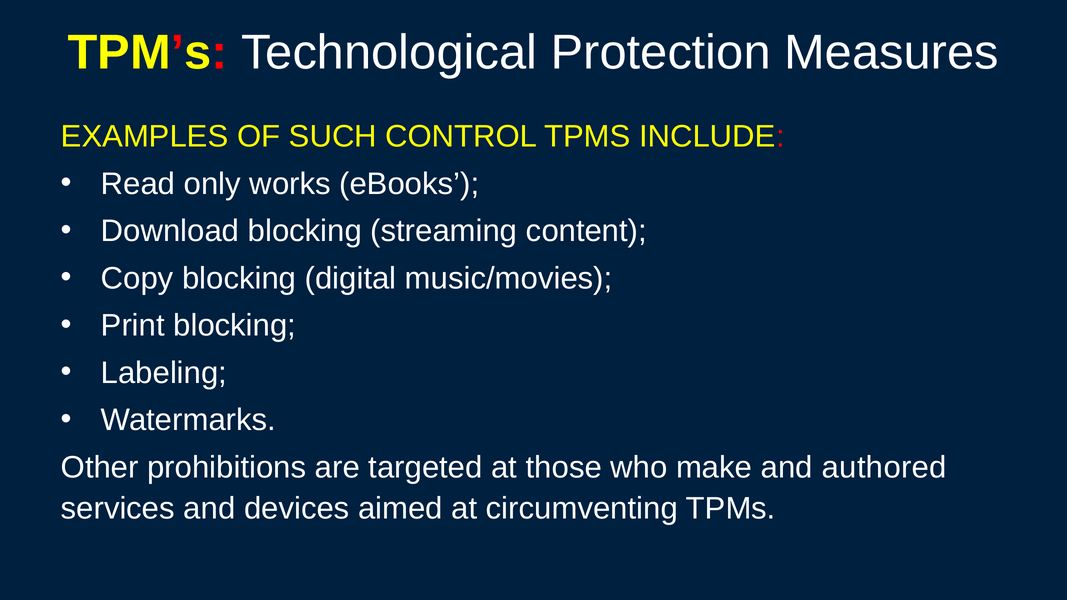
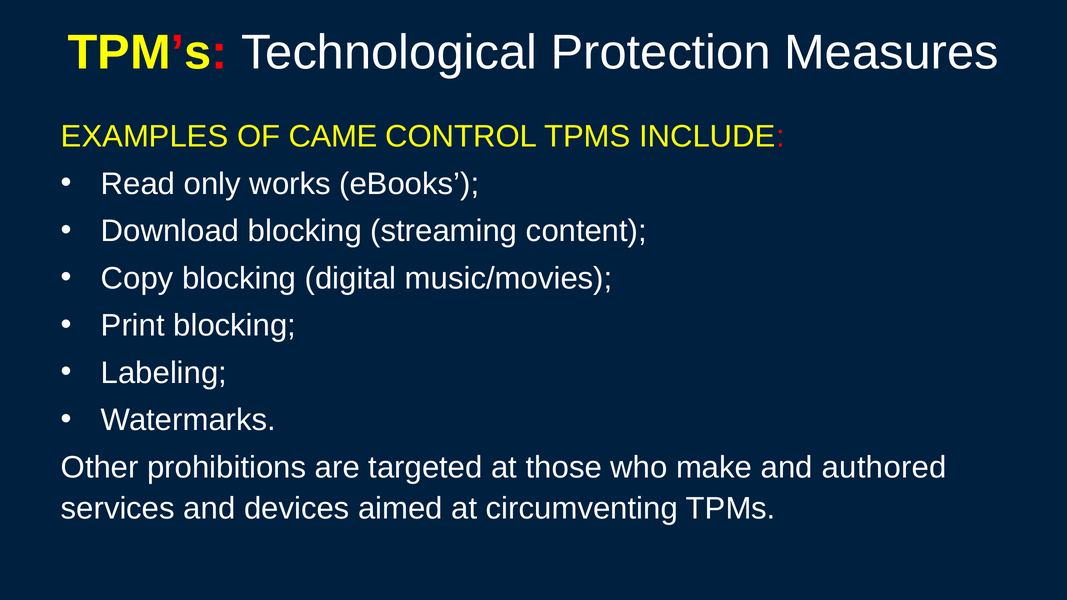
SUCH: SUCH -> CAME (333, 137)
